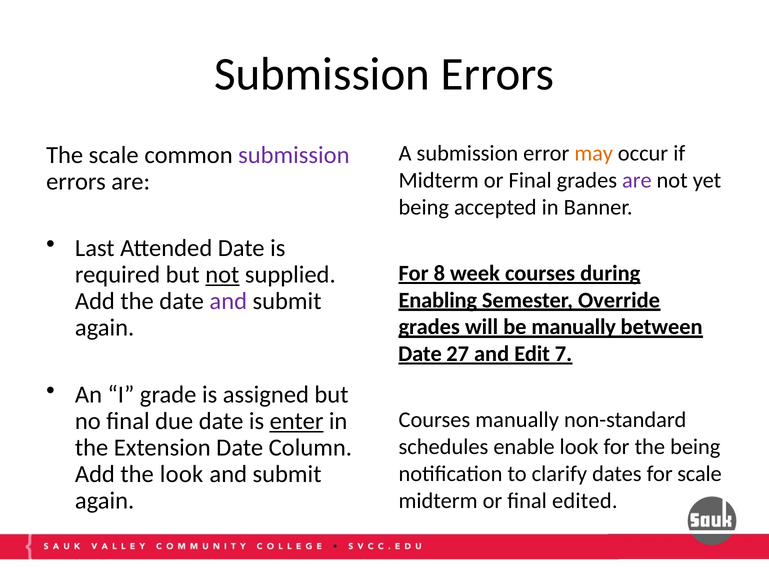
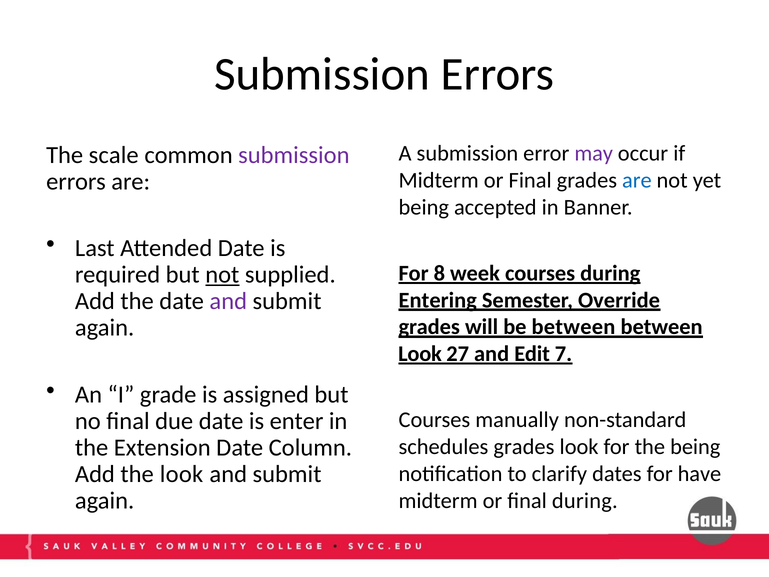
may colour: orange -> purple (594, 153)
are colour: purple -> blue (637, 180)
Enabling: Enabling -> Entering (438, 300)
be manually: manually -> between (573, 327)
Date: Date -> Look (420, 354)
enter underline: present -> none (297, 421)
schedules enable: enable -> grades (524, 447)
for scale: scale -> have (699, 473)
final edited: edited -> during (585, 500)
